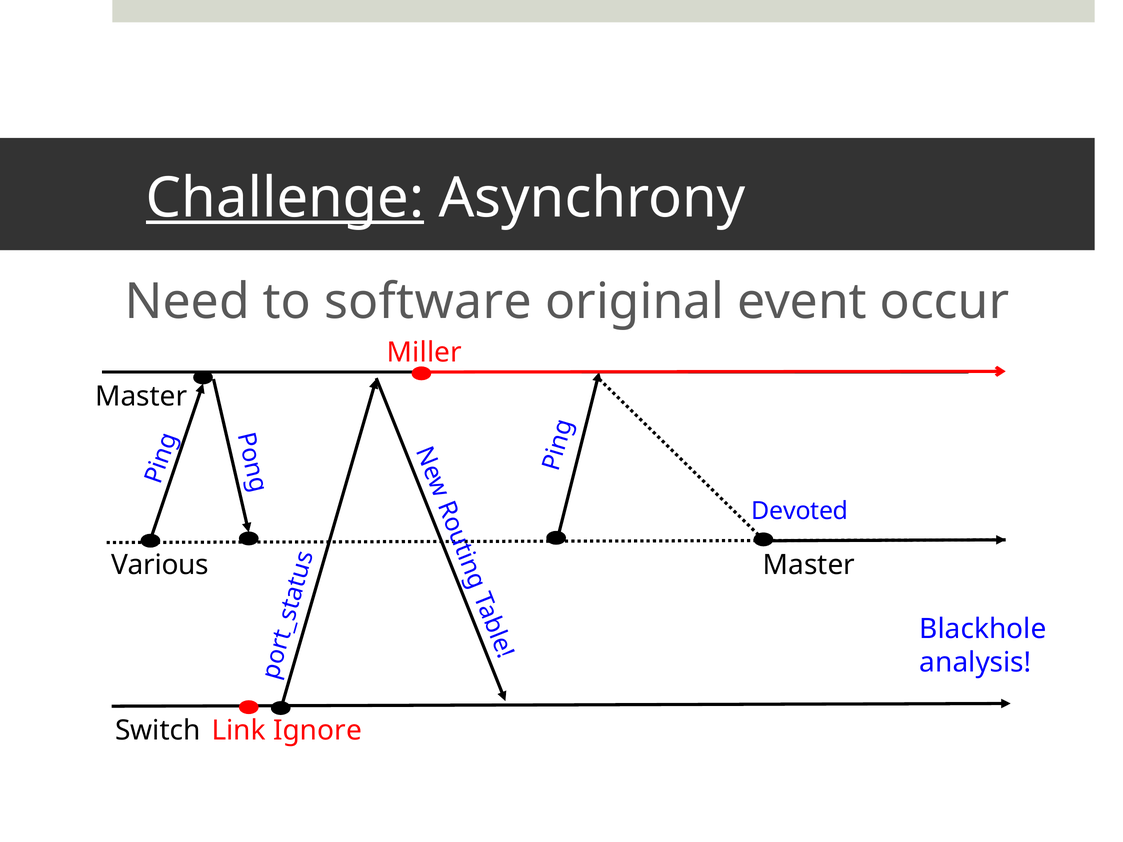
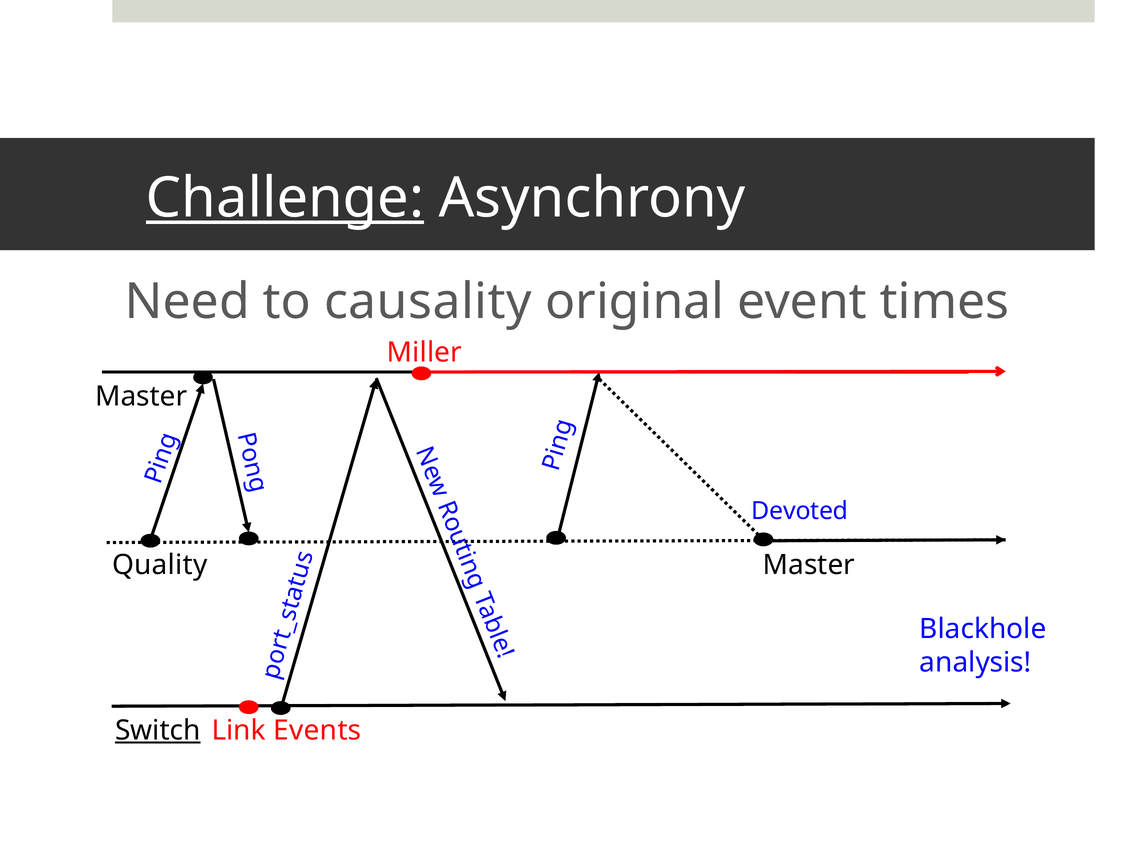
software: software -> causality (428, 302)
occur: occur -> times (945, 302)
Various: Various -> Quality (160, 565)
Switch underline: none -> present (158, 731)
Ignore: Ignore -> Events (317, 731)
